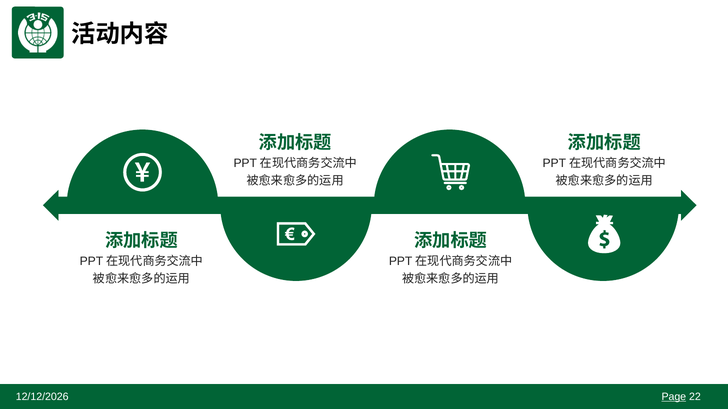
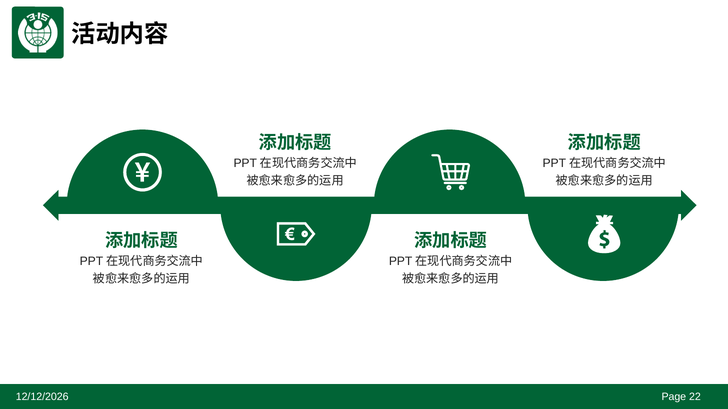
Page underline: present -> none (674, 397)
